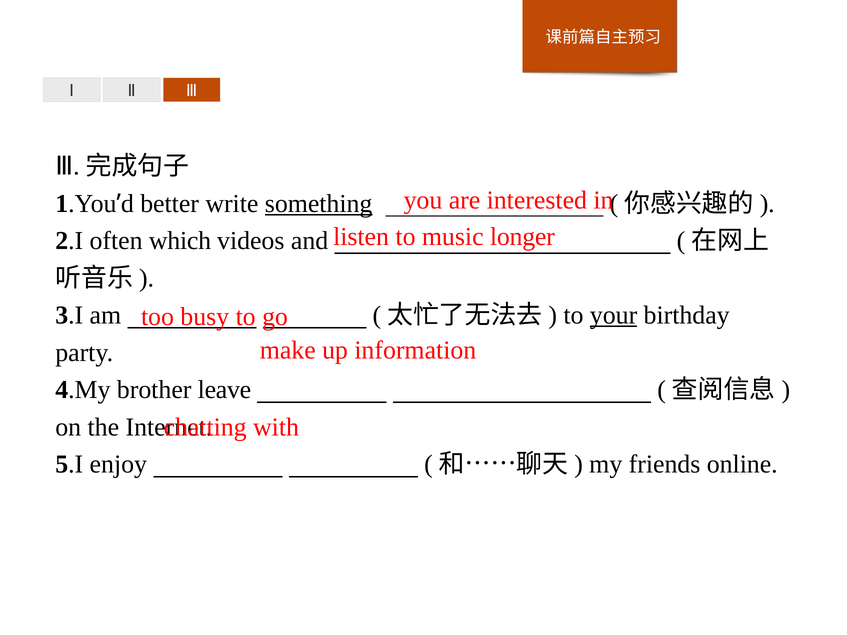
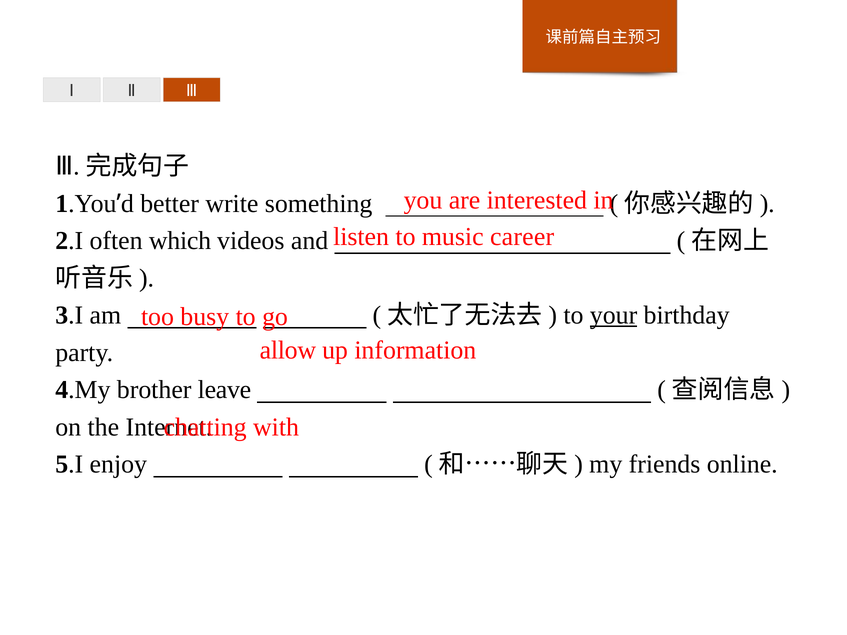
something underline: present -> none (319, 204)
longer: longer -> career (522, 237)
make: make -> allow (288, 350)
